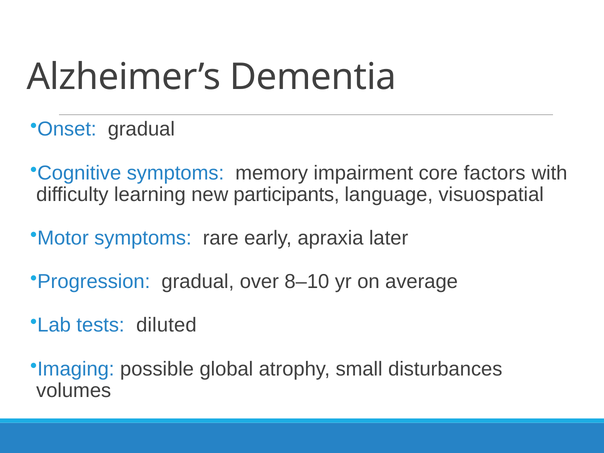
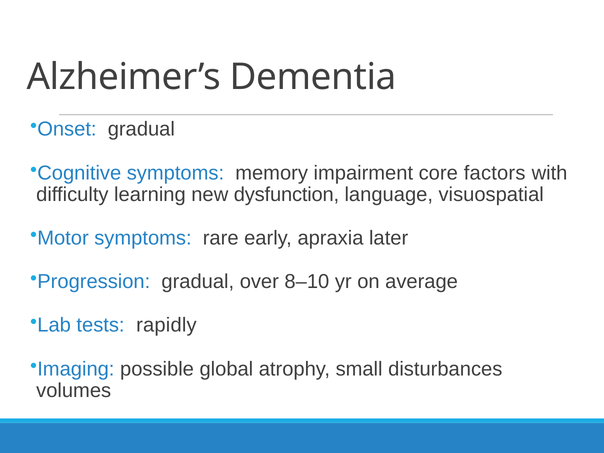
participants: participants -> dysfunction (287, 195)
diluted: diluted -> rapidly (166, 325)
